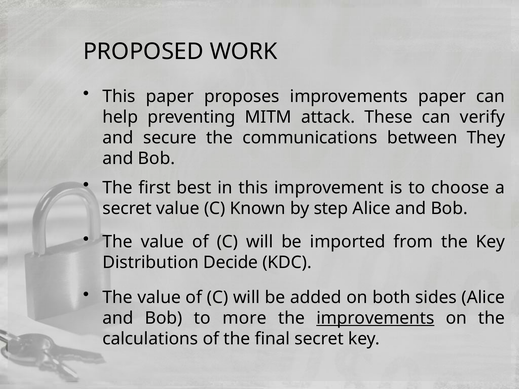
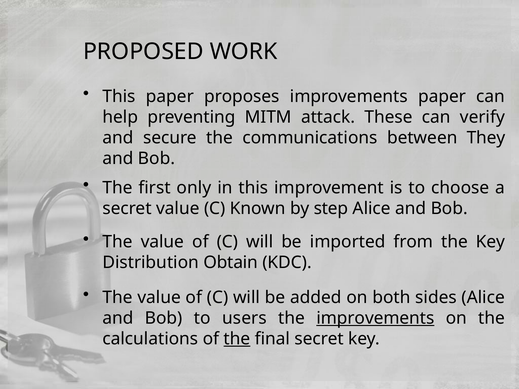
best: best -> only (194, 188)
Decide: Decide -> Obtain (231, 263)
more: more -> users (244, 318)
the underline: none -> present (237, 339)
